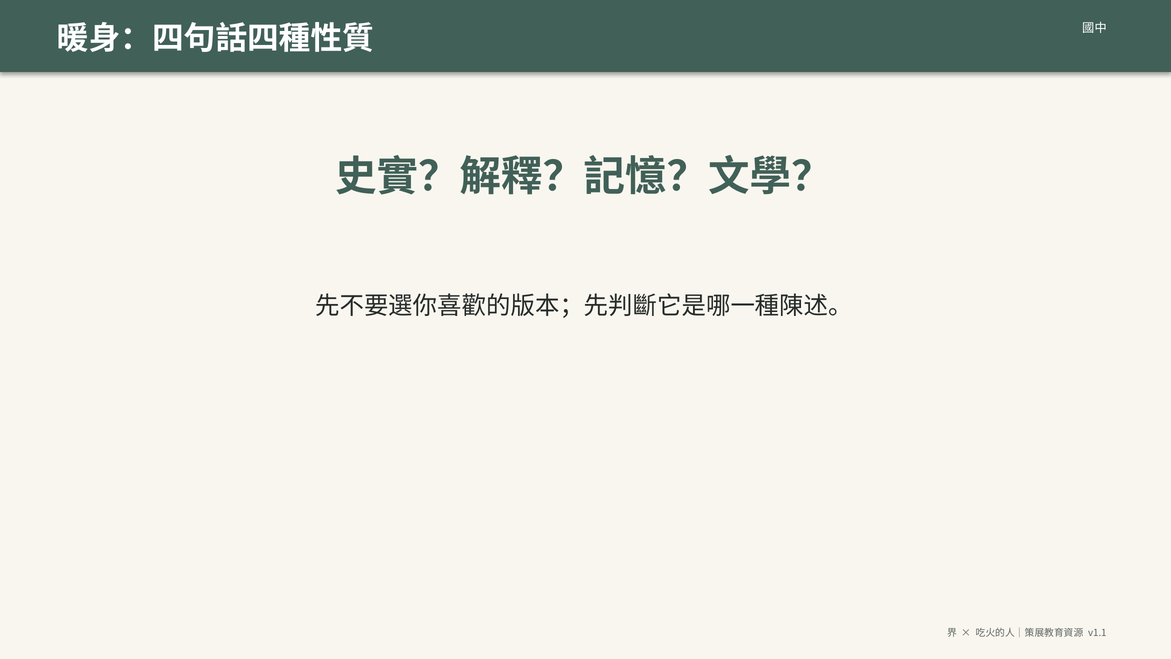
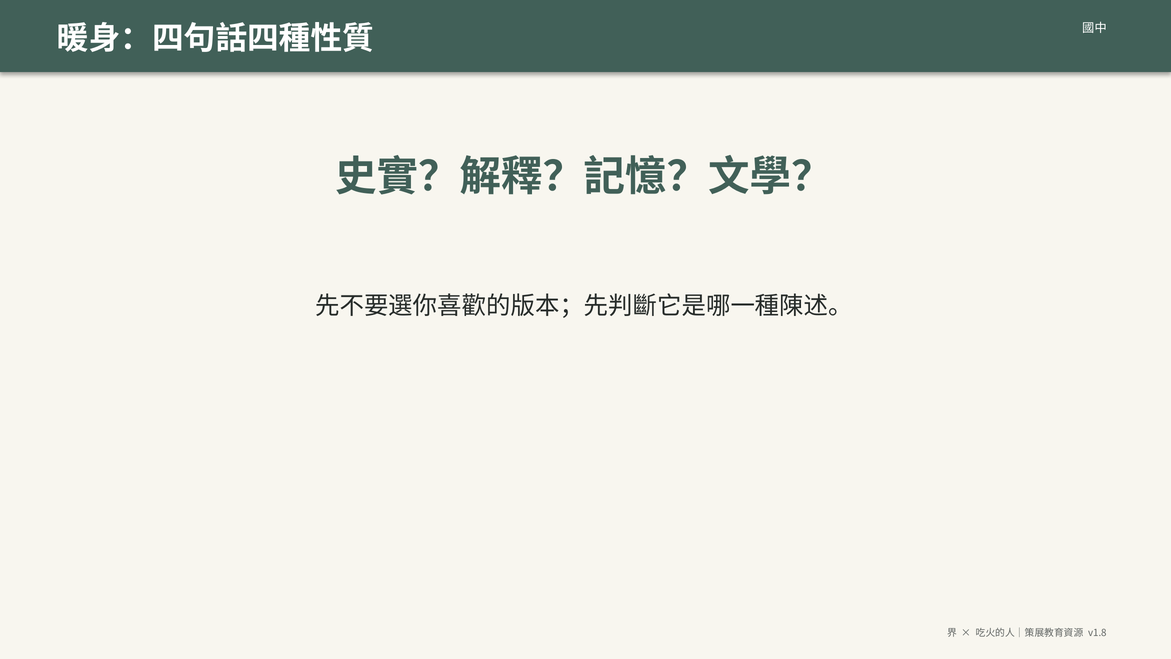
v1.1: v1.1 -> v1.8 (1097, 633)
